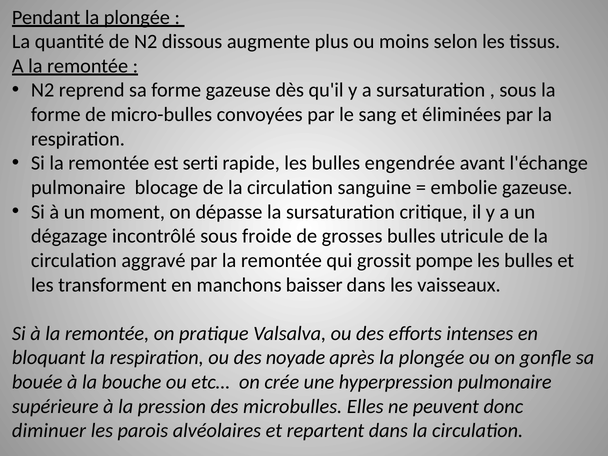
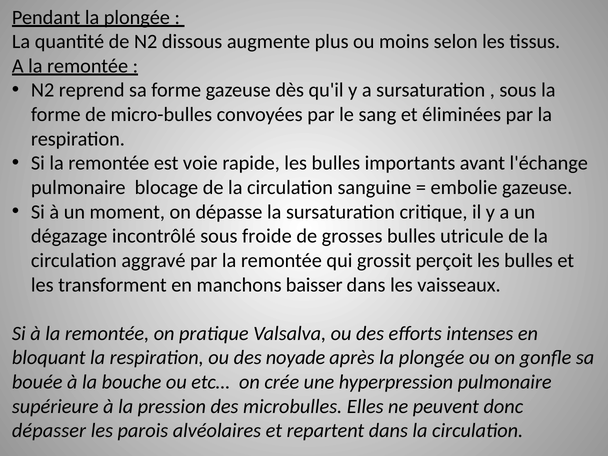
serti: serti -> voie (200, 163)
engendrée: engendrée -> importants (410, 163)
pompe: pompe -> perçoit (444, 261)
diminuer: diminuer -> dépasser (49, 431)
